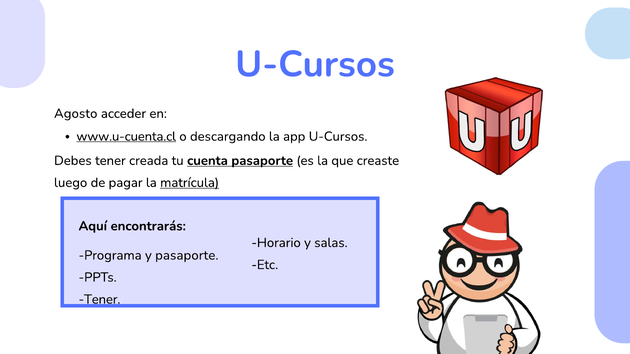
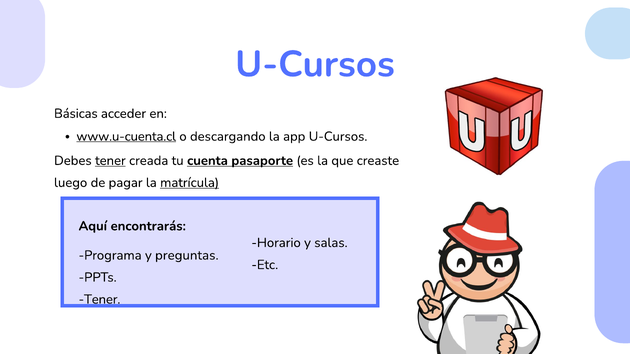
Agosto: Agosto -> Básicas (76, 114)
tener underline: none -> present (110, 161)
y pasaporte: pasaporte -> preguntas (187, 256)
